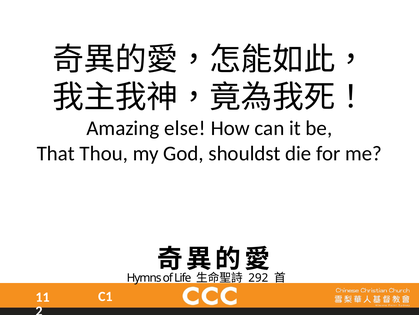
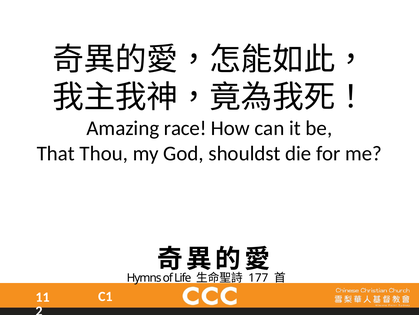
else: else -> race (185, 128)
292: 292 -> 177 (258, 277)
